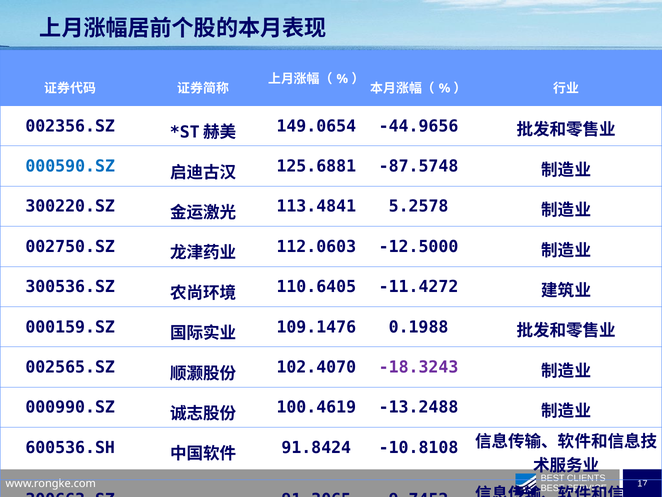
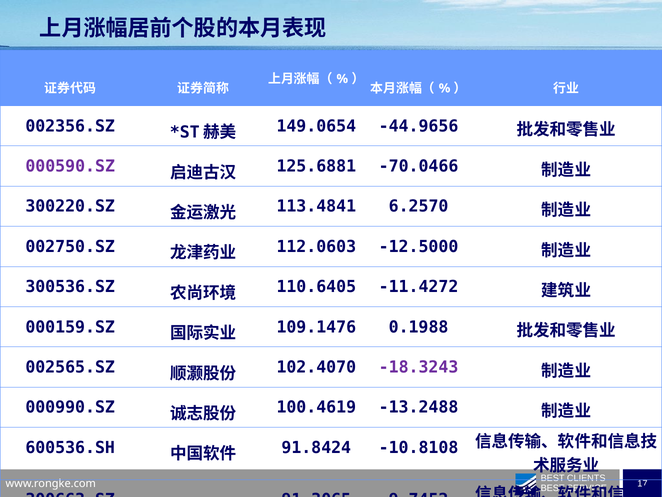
000590.SZ colour: blue -> purple (70, 166)
-87.5748: -87.5748 -> -70.0466 (419, 166)
5.2578: 5.2578 -> 6.2570 (419, 206)
